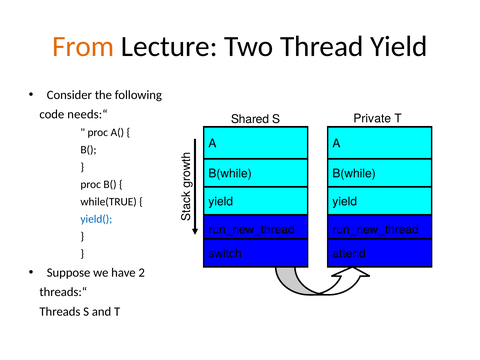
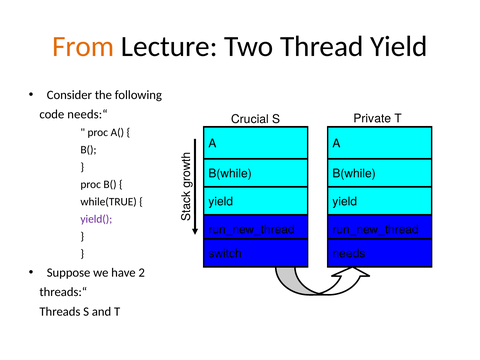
Shared: Shared -> Crucial (250, 119)
yield( colour: blue -> purple (96, 219)
attend: attend -> needs (349, 254)
